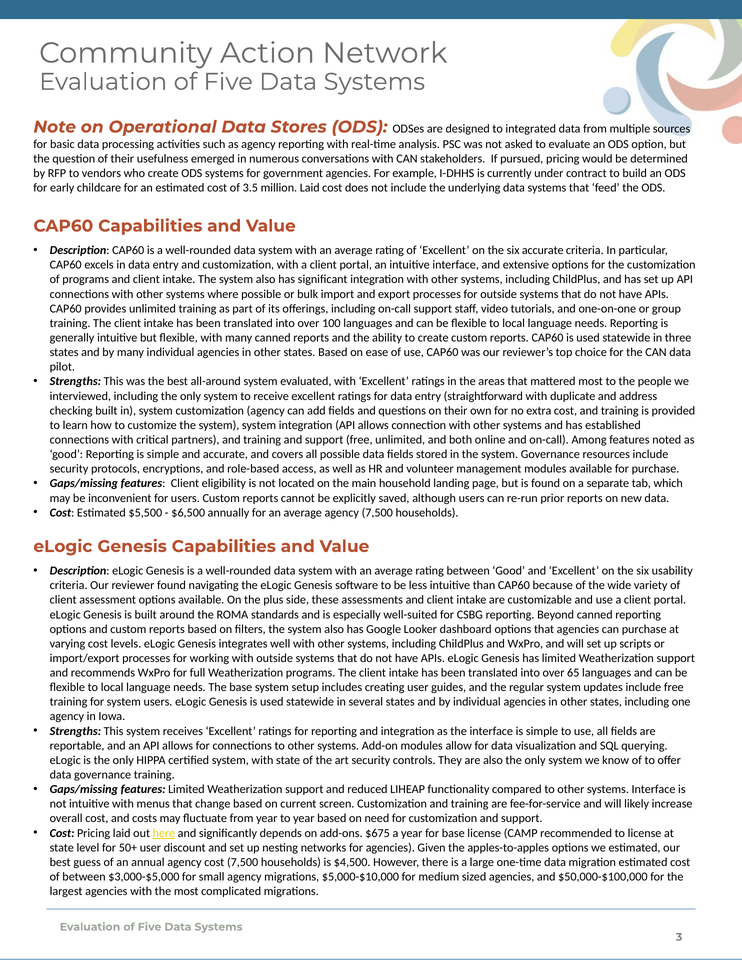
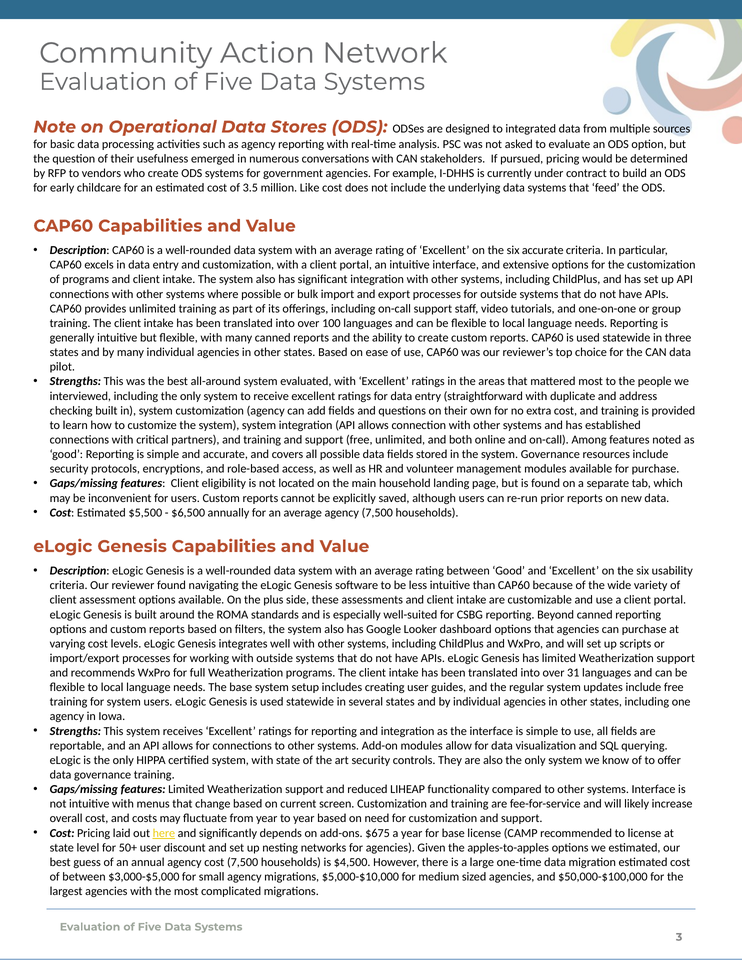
million Laid: Laid -> Like (310, 188)
65: 65 -> 31 (573, 673)
